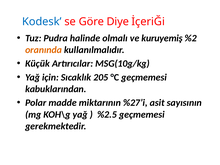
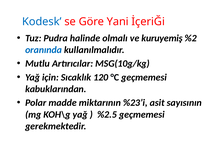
Diye: Diye -> Yani (118, 22)
oranında colour: orange -> blue (44, 50)
Küçük: Küçük -> Mutlu (37, 64)
205: 205 -> 120 (101, 77)
%27’i: %27’i -> %23’i (135, 103)
